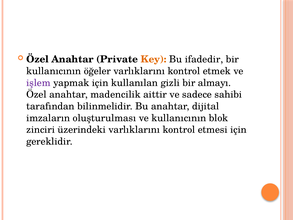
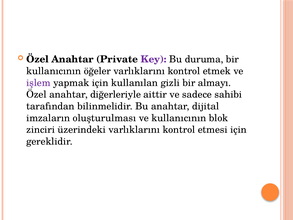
Key colour: orange -> purple (154, 59)
ifadedir: ifadedir -> duruma (204, 59)
madencilik: madencilik -> diğerleriyle (116, 94)
